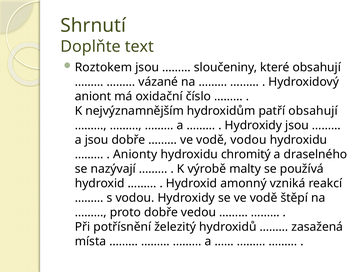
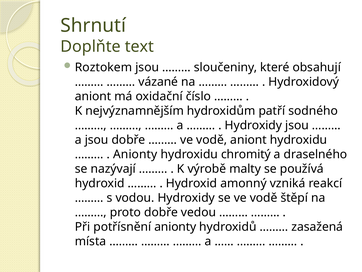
patří obsahují: obsahují -> sodného (313, 111)
vodě vodou: vodou -> aniont (249, 140)
potřísnění železitý: železitý -> anionty (175, 226)
